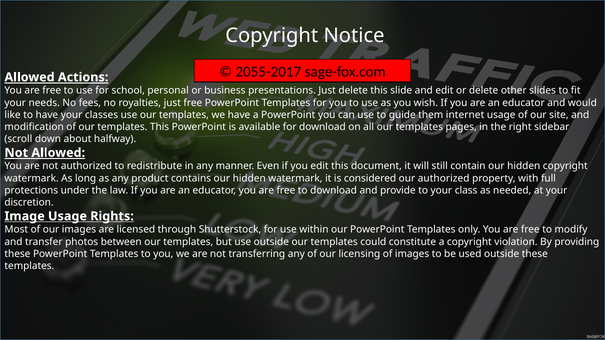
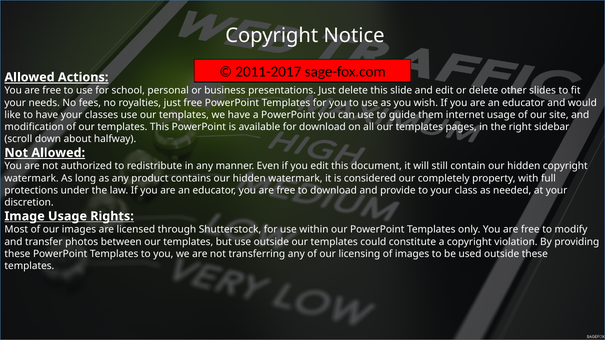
2055-2017: 2055-2017 -> 2011-2017 (268, 72)
our authorized: authorized -> completely (444, 178)
